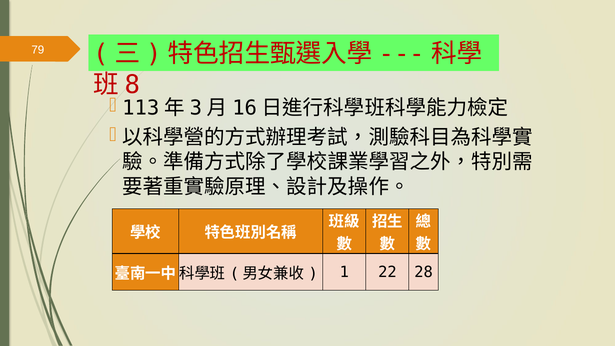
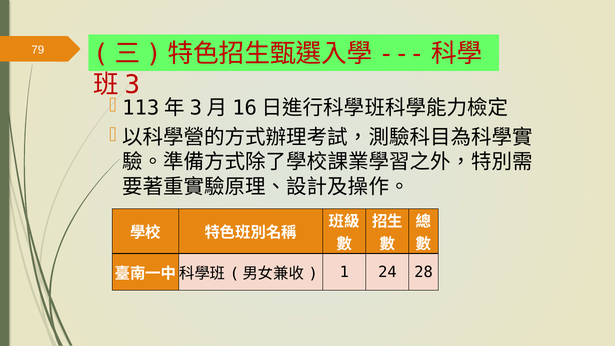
8: 8 -> 3 (132, 85)
22: 22 -> 24 (387, 272)
